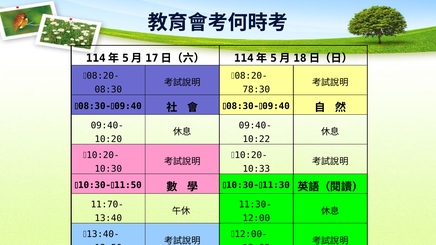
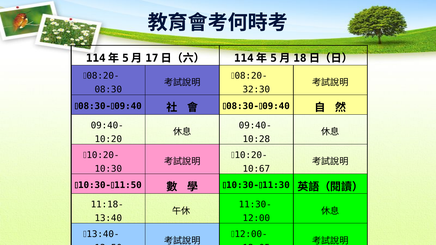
78:30: 78:30 -> 32:30 (256, 90)
10:22: 10:22 -> 10:28 (256, 139)
10:33: 10:33 -> 10:67 (256, 169)
11:70-: 11:70- -> 11:18- (107, 205)
